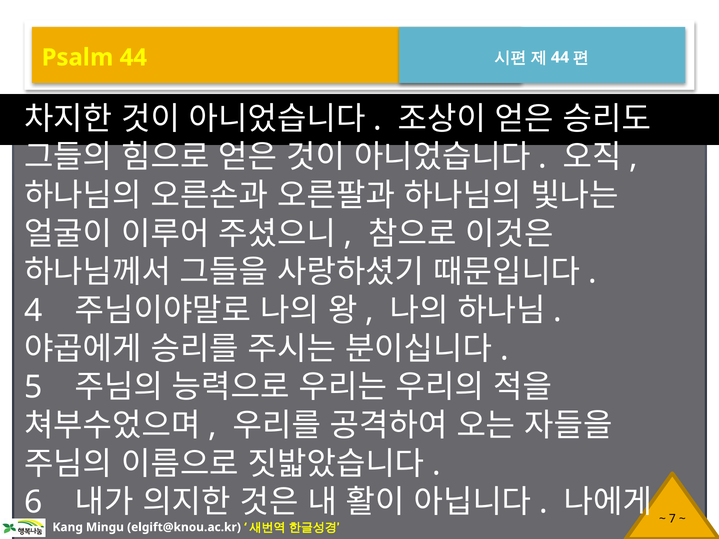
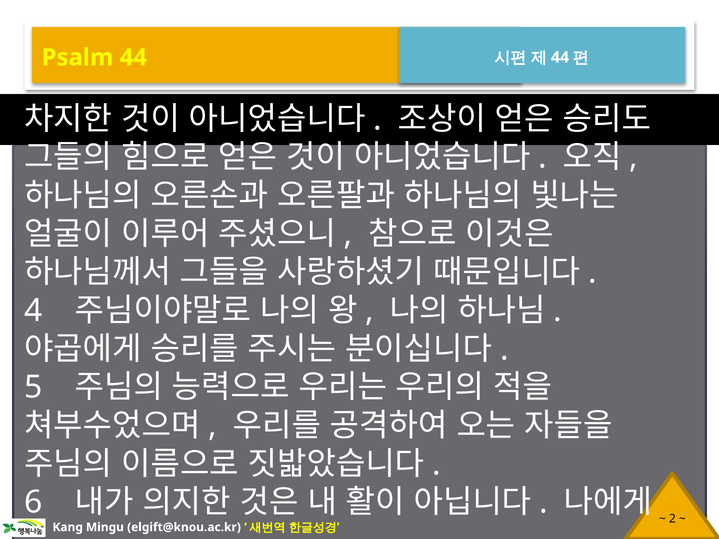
7: 7 -> 2 (672, 519)
